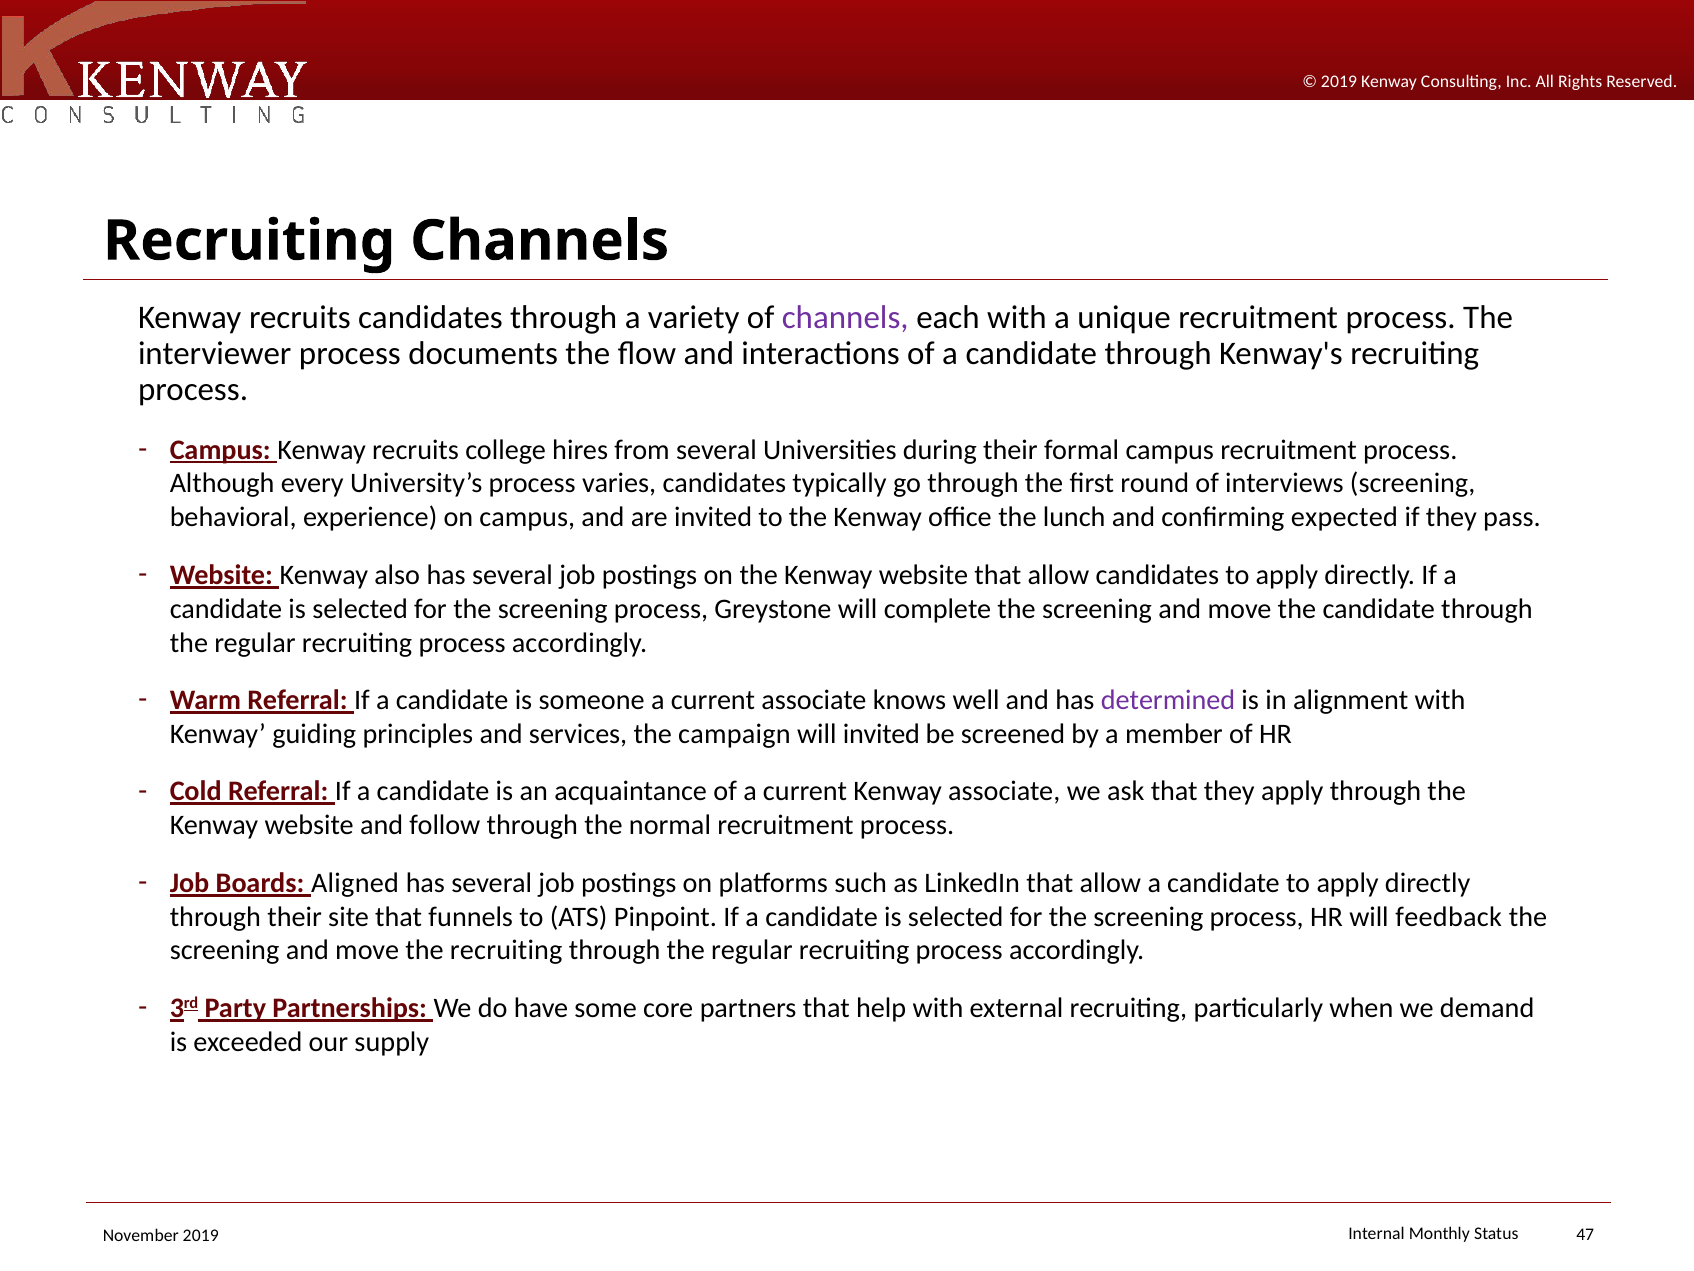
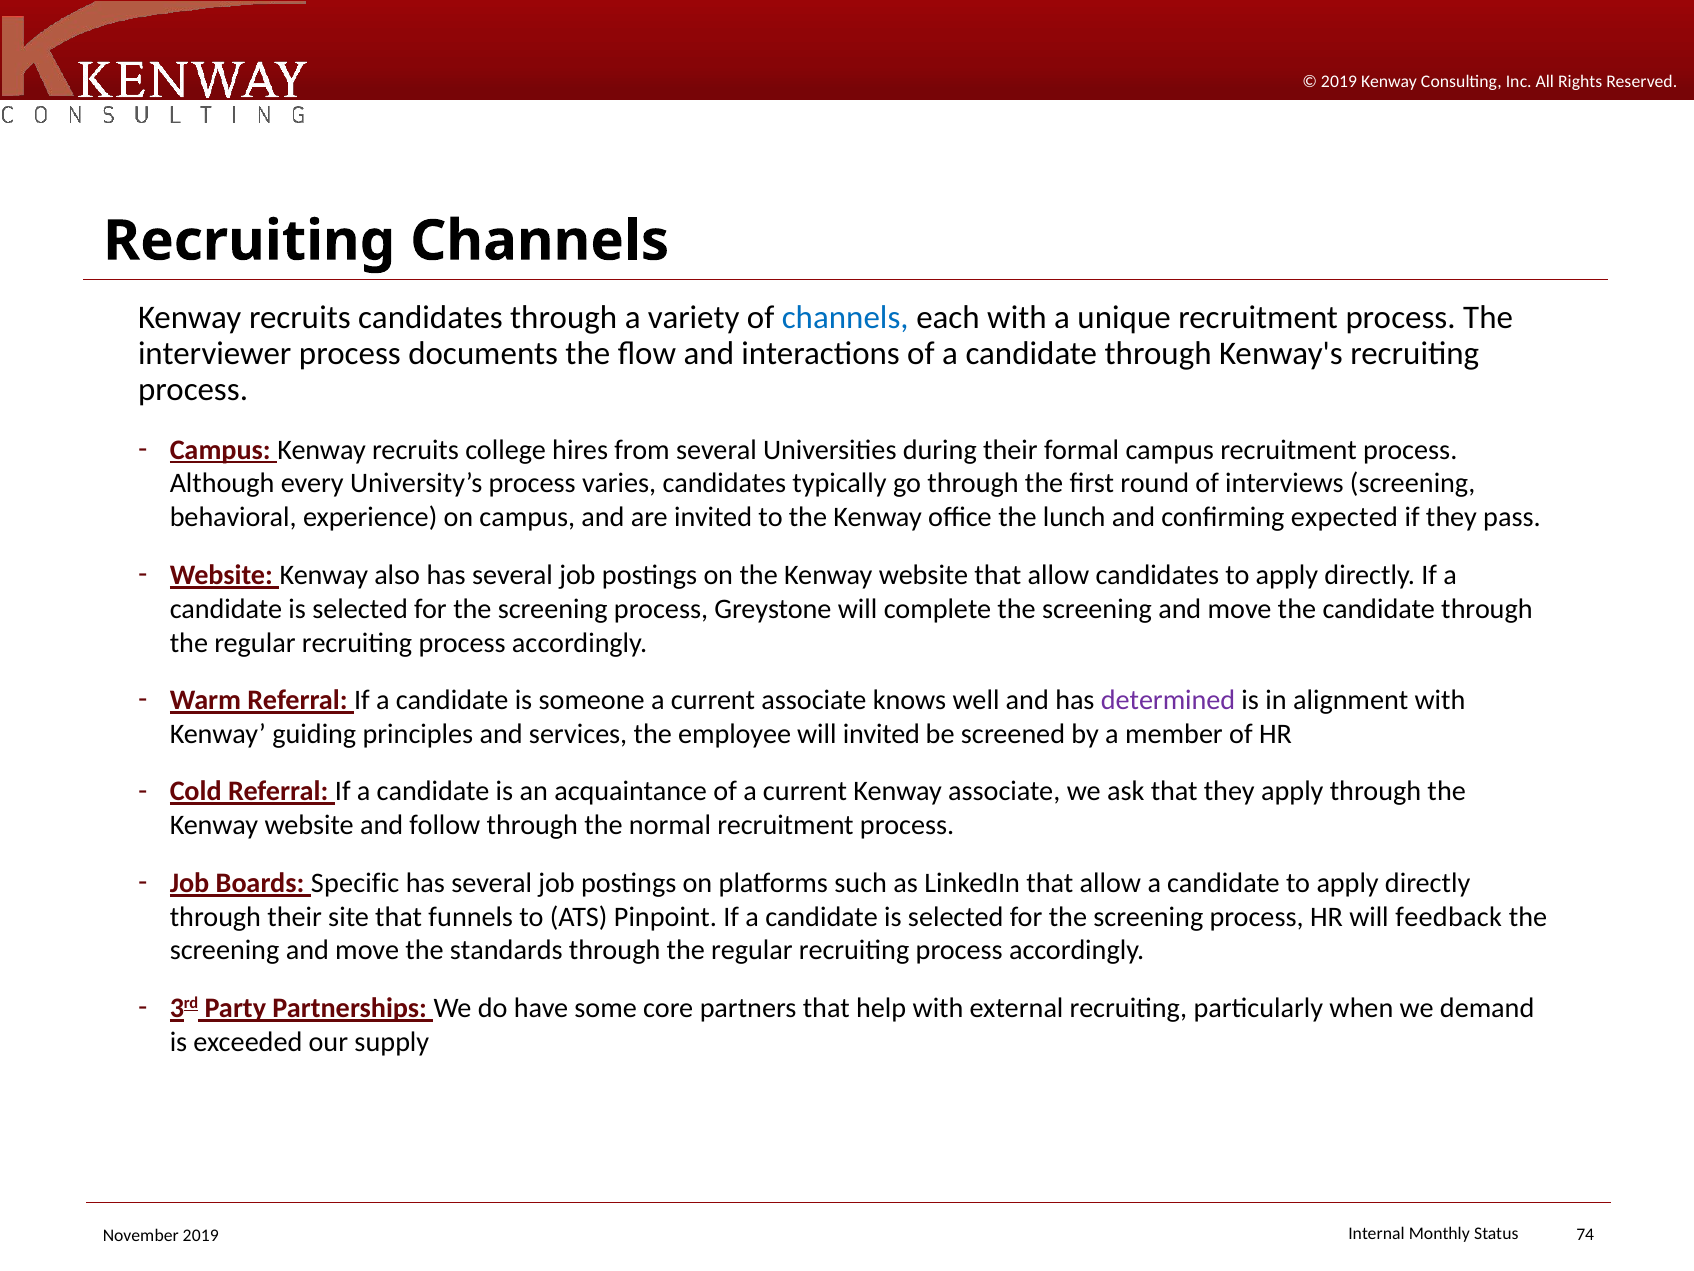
channels colour: purple -> blue (845, 318)
campaign: campaign -> employee (735, 734)
Aligned: Aligned -> Specific (355, 883)
the recruiting: recruiting -> standards (506, 950)
47: 47 -> 74 (1585, 1234)
